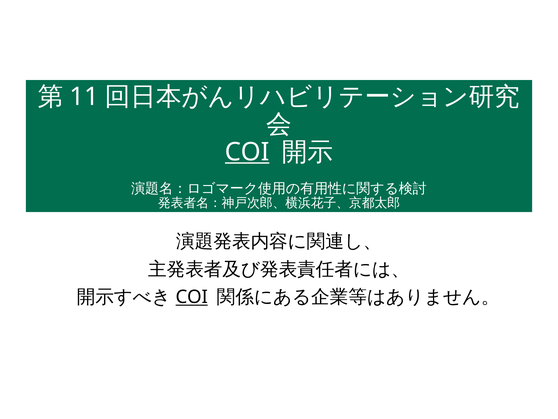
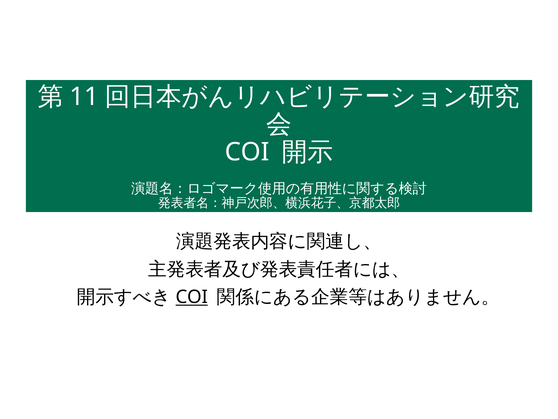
COI underline: present -> none (247, 152)
